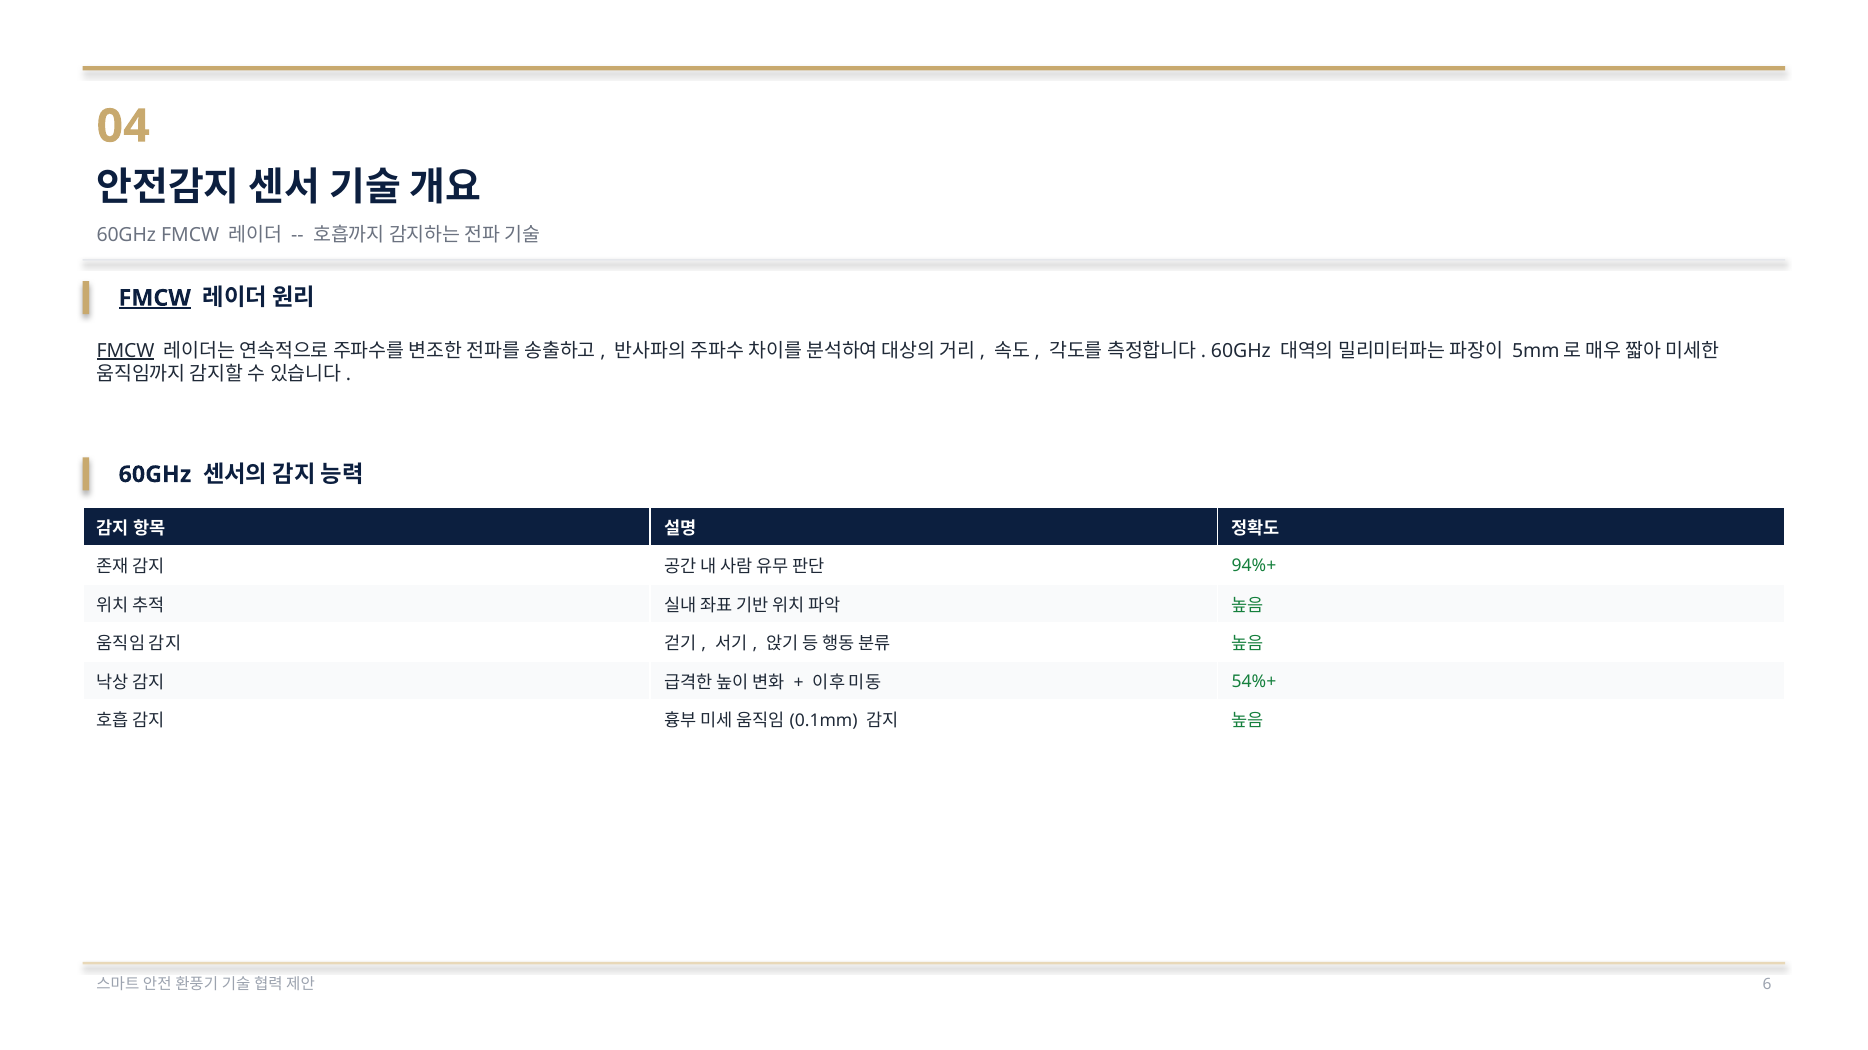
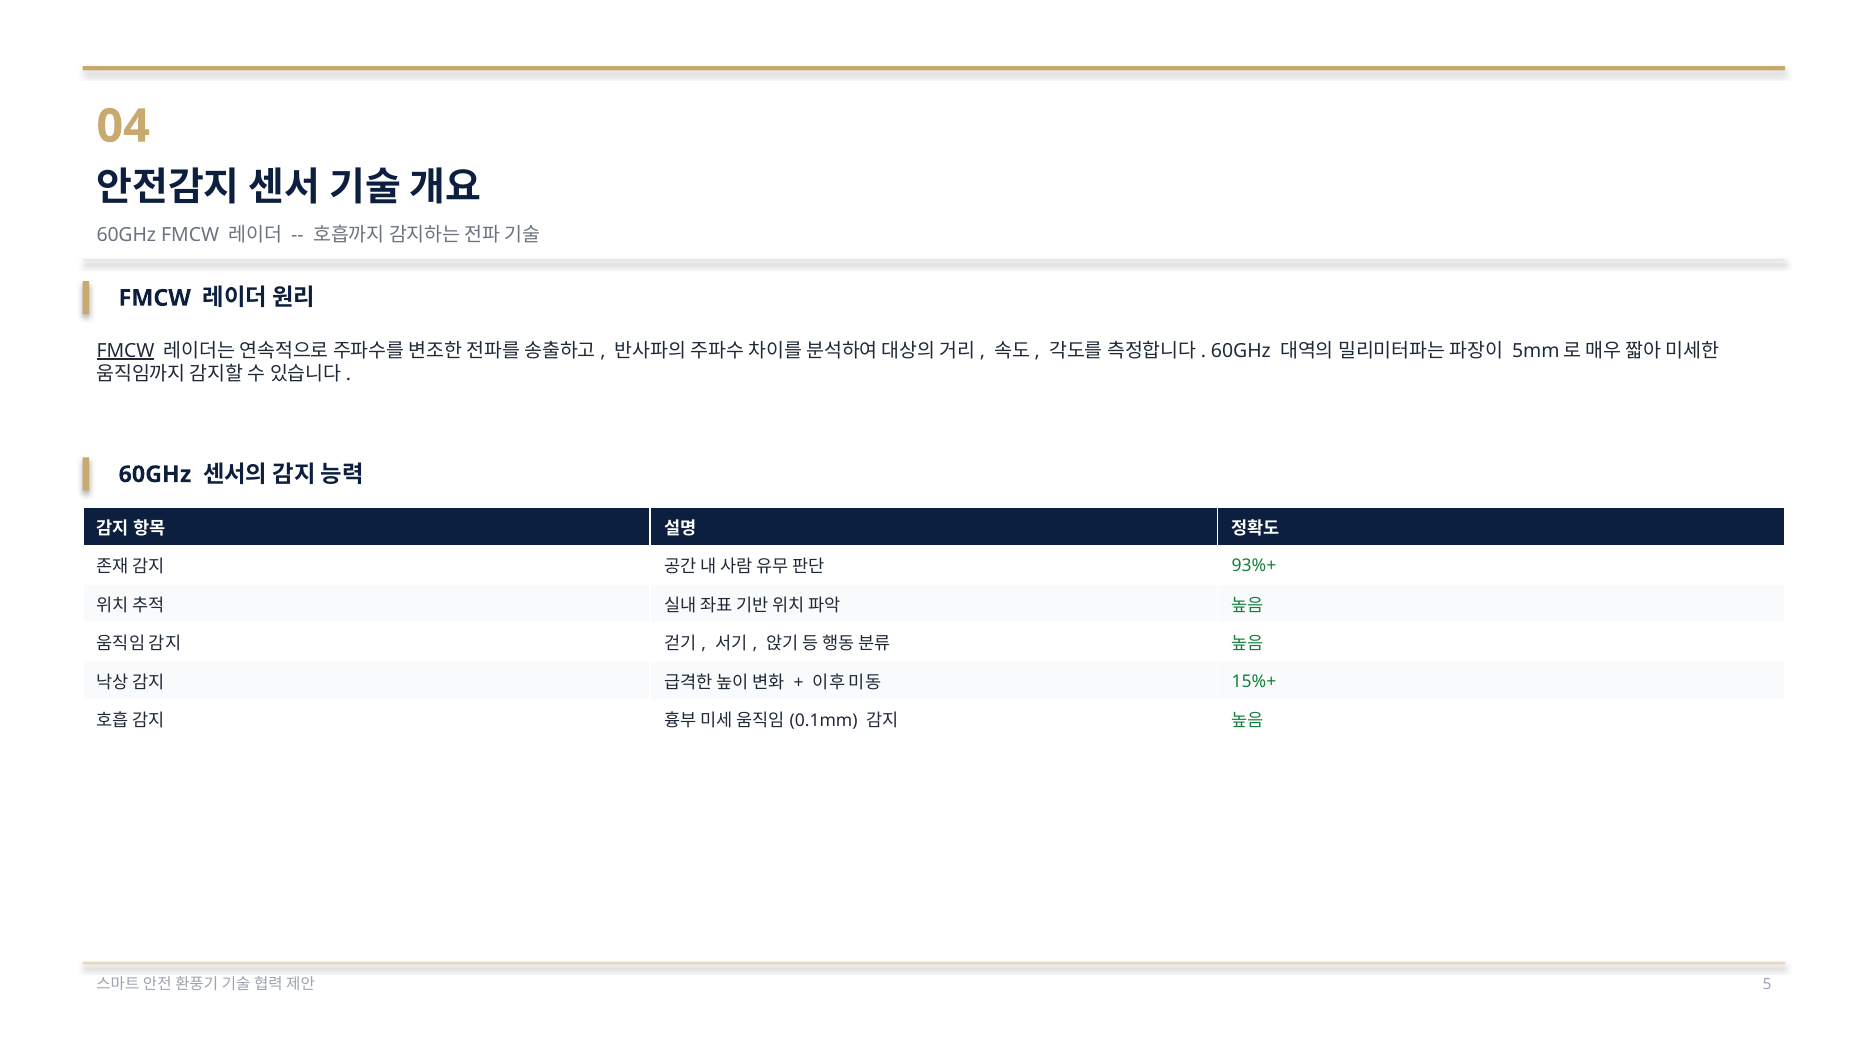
FMCW underline: present -> none (155, 298)
94%+: 94%+ -> 93%+ (1254, 566)
54%+: 54%+ -> 15%+ (1254, 682)
6: 6 -> 5 (1767, 985)
